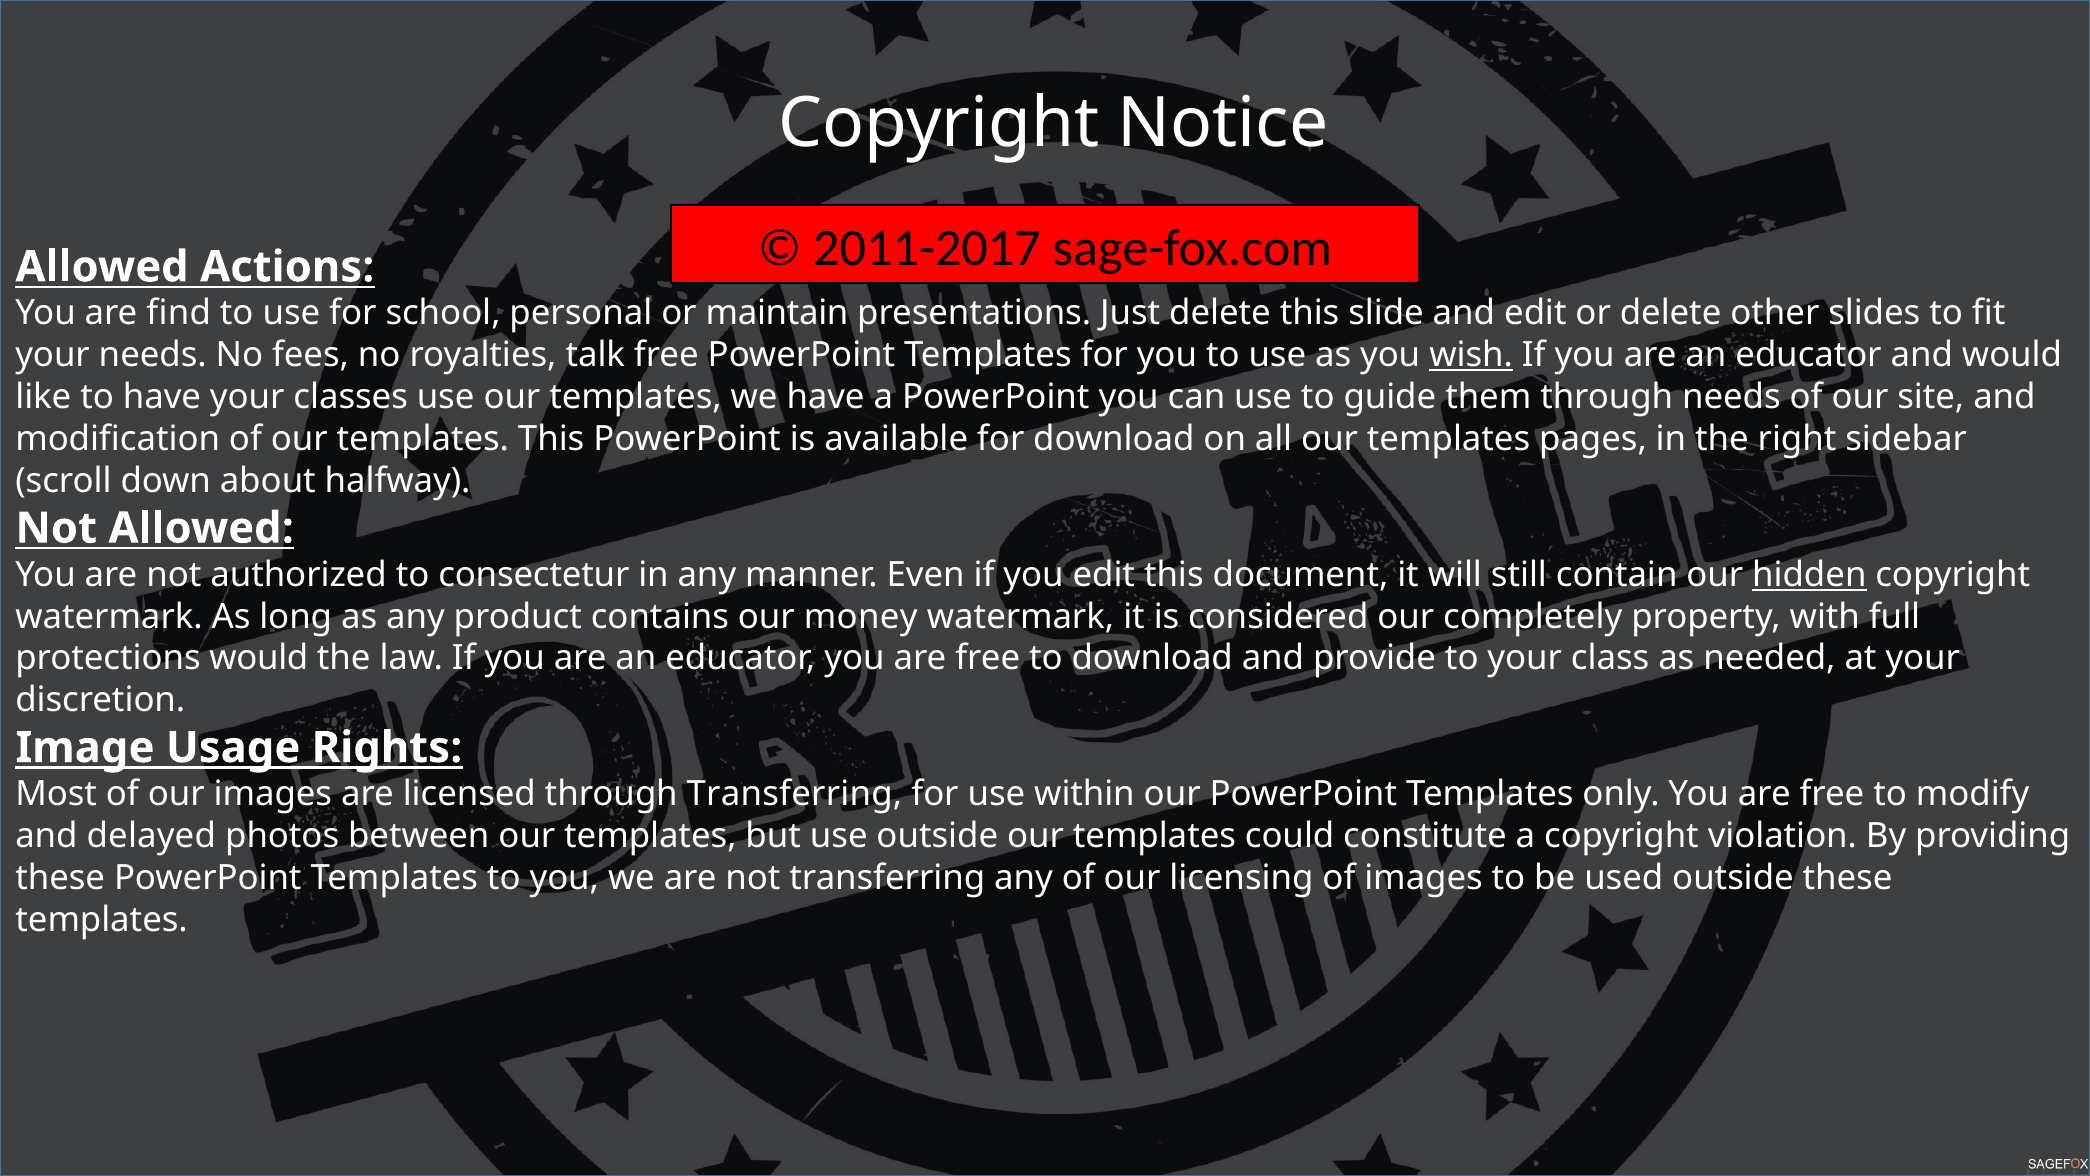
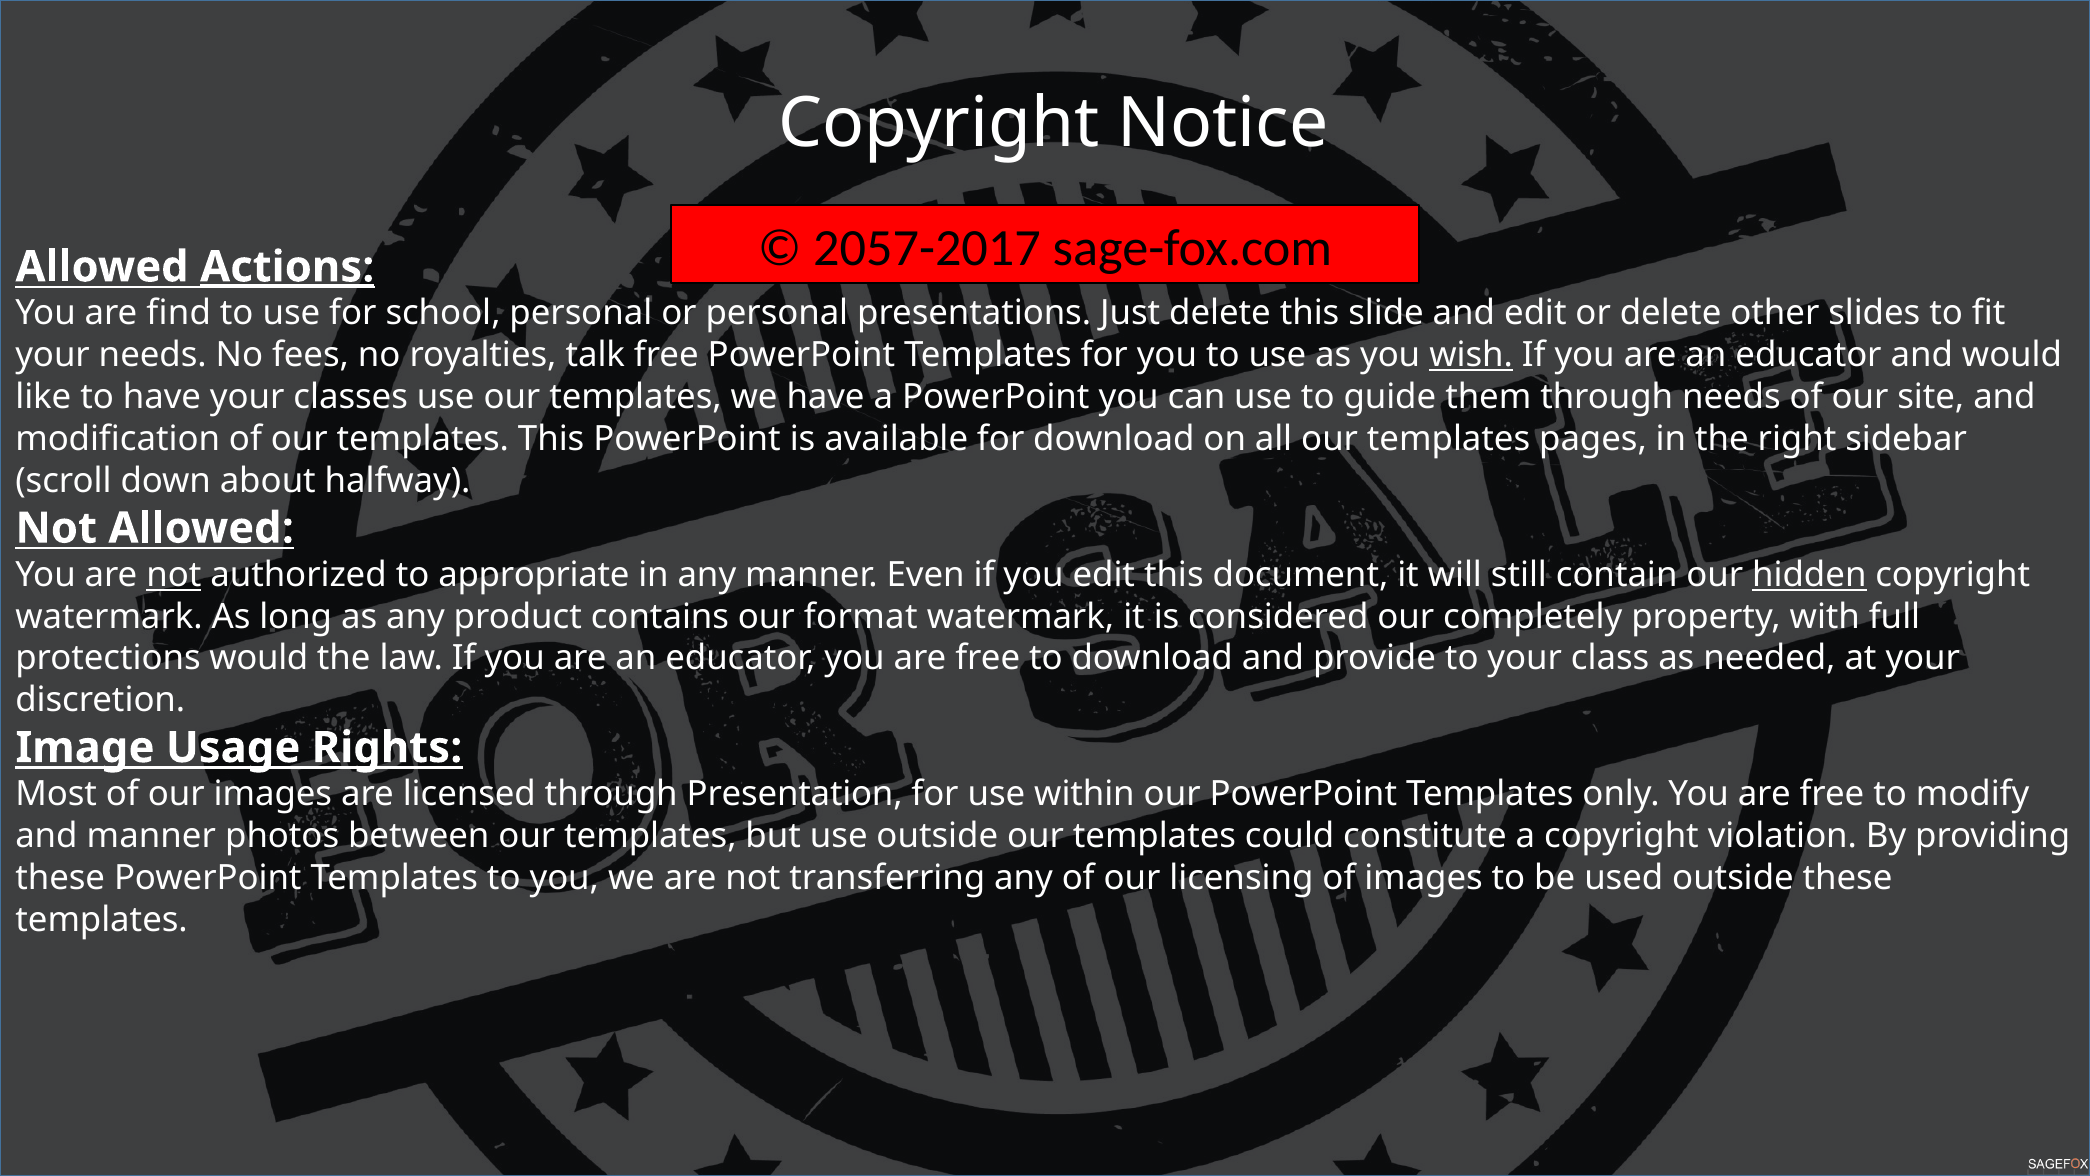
2011-2017: 2011-2017 -> 2057-2017 (927, 248)
Actions underline: none -> present (287, 267)
or maintain: maintain -> personal (777, 313)
not underline: none -> present (174, 575)
consectetur: consectetur -> appropriate (534, 575)
money: money -> format (861, 616)
through Transferring: Transferring -> Presentation (795, 794)
and delayed: delayed -> manner (151, 836)
